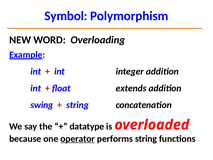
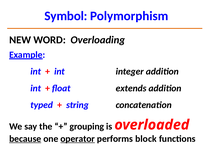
swing: swing -> typed (42, 105)
datatype: datatype -> grouping (87, 126)
because underline: none -> present (25, 138)
performs string: string -> block (146, 138)
